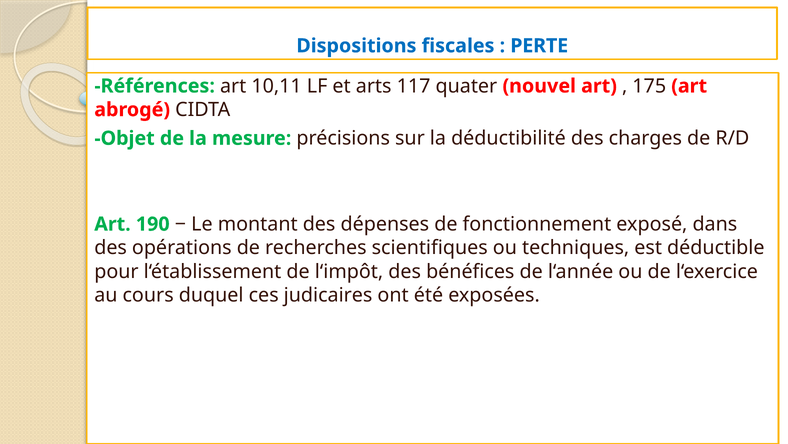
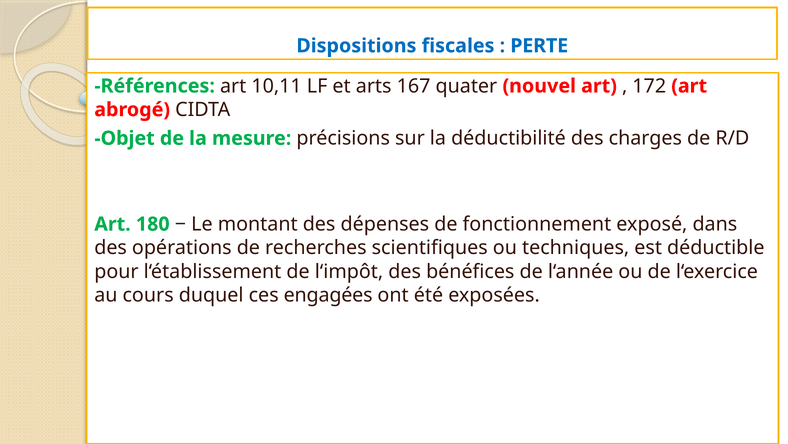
117: 117 -> 167 (414, 86)
175: 175 -> 172 (649, 86)
190: 190 -> 180 (153, 224)
judicaires: judicaires -> engagées (328, 295)
